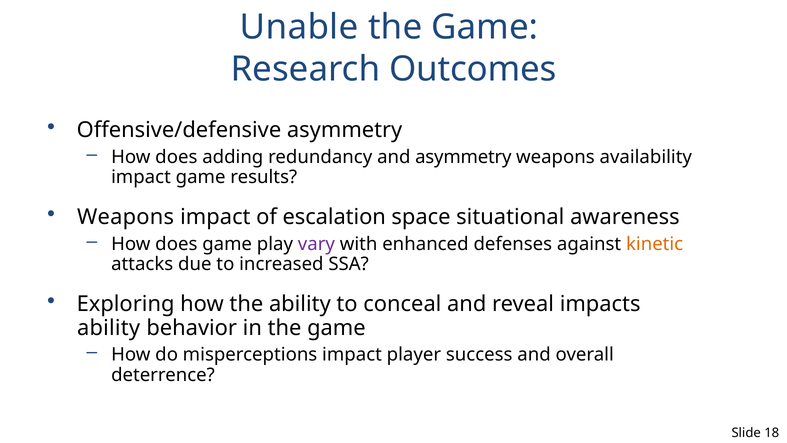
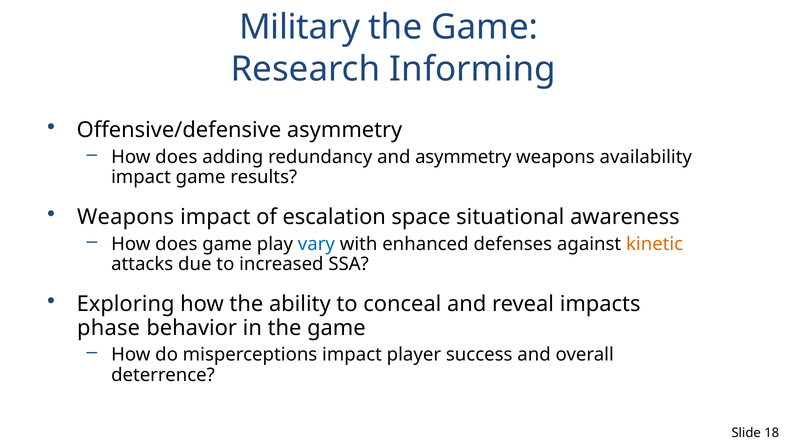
Unable: Unable -> Military (299, 27)
Outcomes: Outcomes -> Informing (473, 69)
vary colour: purple -> blue (316, 244)
ability: ability -> phase (109, 328)
